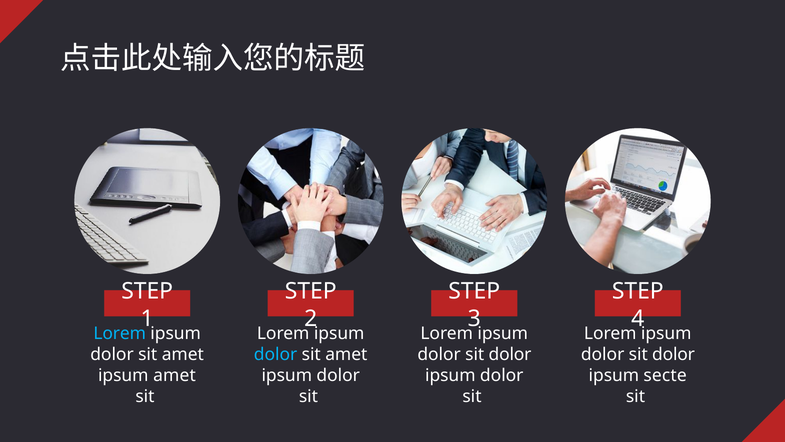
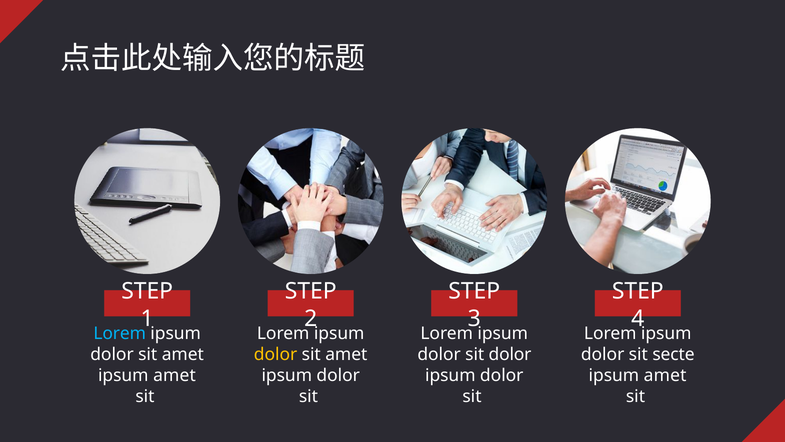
dolor colour: light blue -> yellow (276, 354)
dolor: dolor -> secte (673, 354)
secte: secte -> amet (665, 375)
